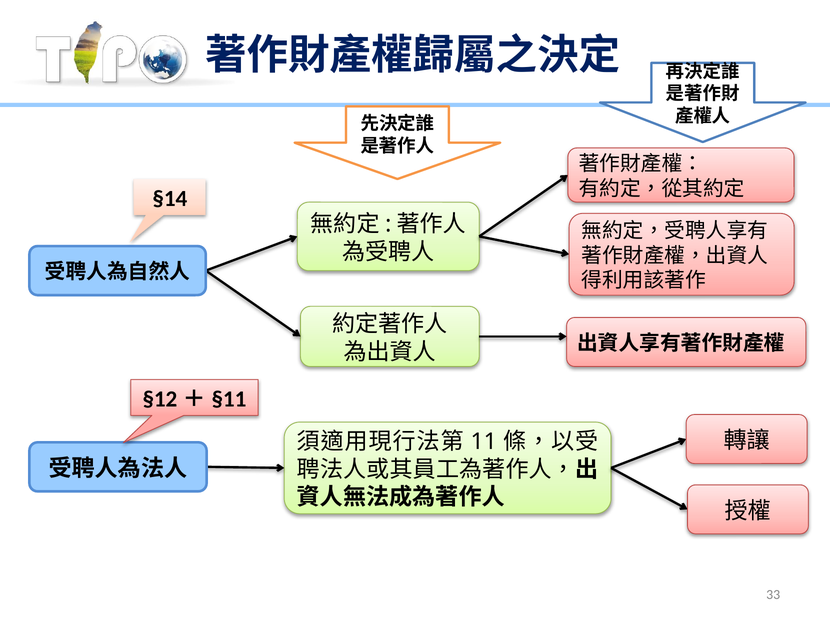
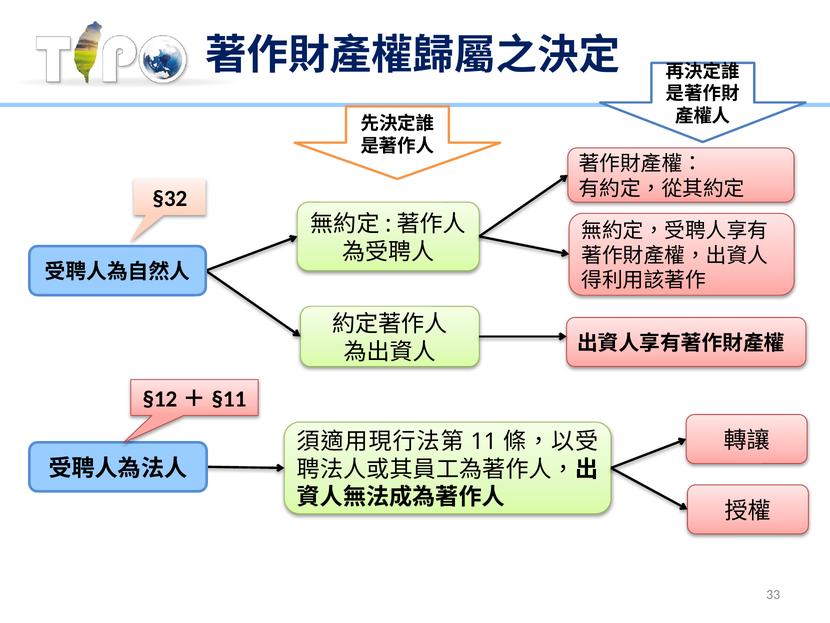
§14: §14 -> §32 (170, 198)
